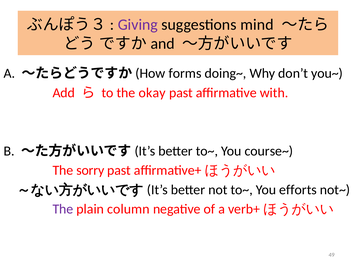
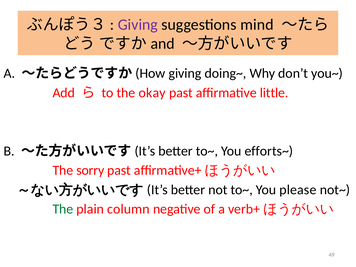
forms: forms -> giving (185, 73)
with: with -> little (274, 93)
course~: course~ -> efforts~ (269, 151)
efforts: efforts -> please (298, 190)
The colour: purple -> green (63, 209)
